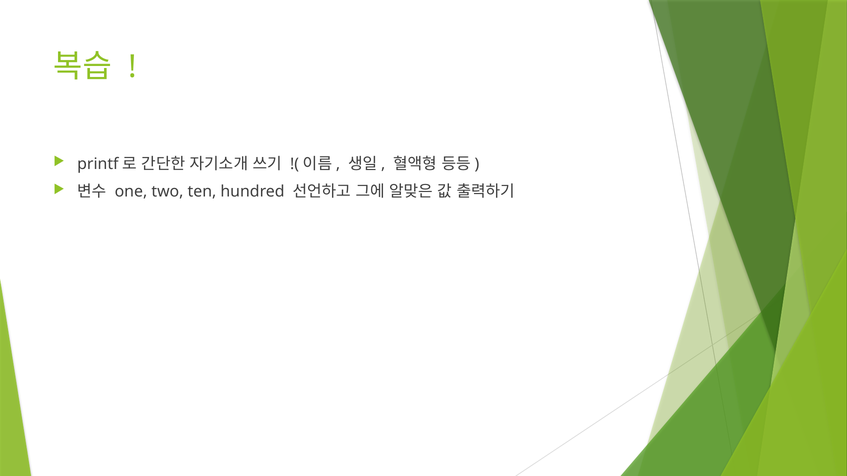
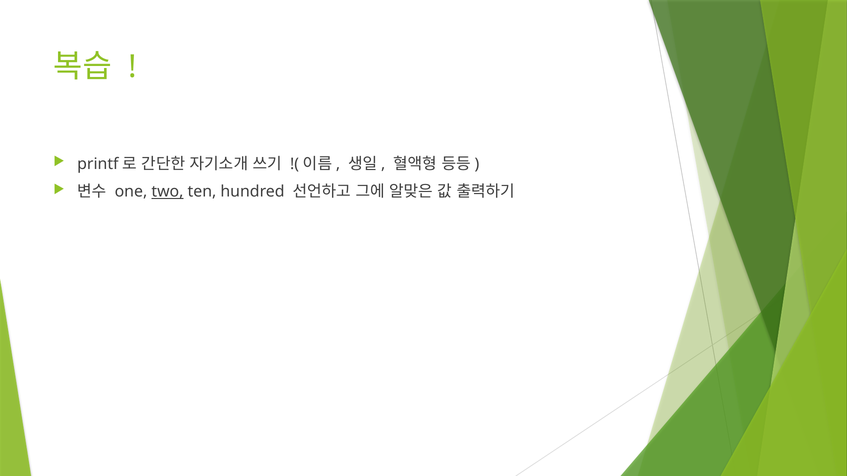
two underline: none -> present (167, 192)
